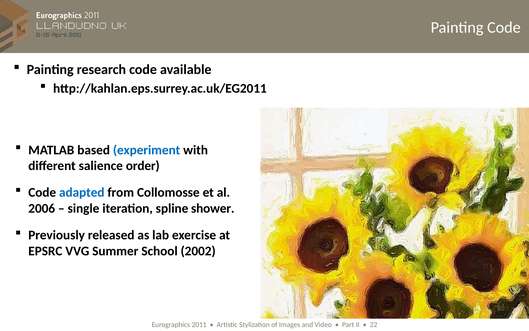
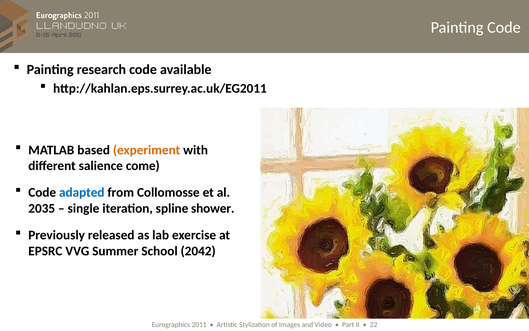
experiment colour: blue -> orange (147, 150)
order: order -> come (143, 166)
2006: 2006 -> 2035 (42, 208)
2002: 2002 -> 2042 (198, 251)
